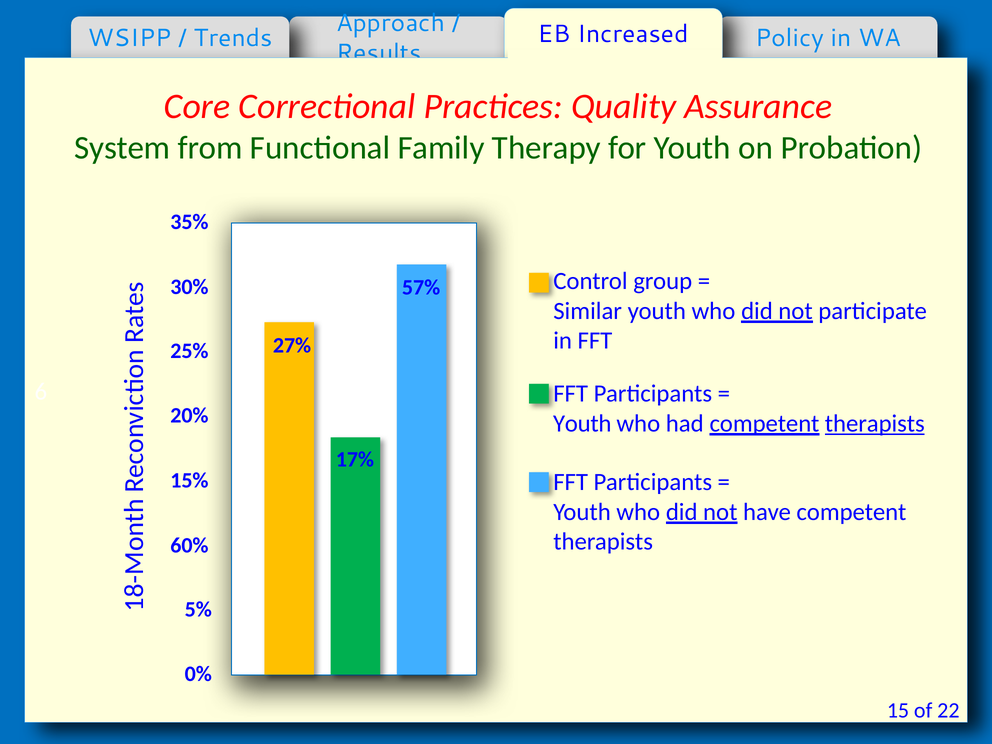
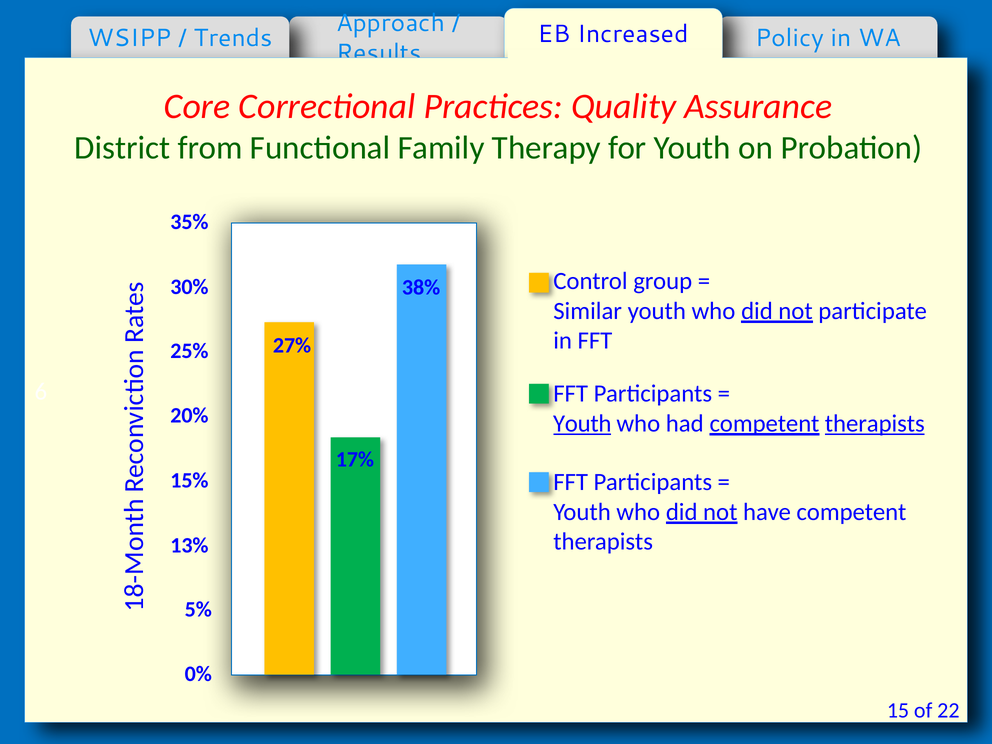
System: System -> District (122, 148)
57%: 57% -> 38% (421, 288)
Youth underline: none -> present (582, 424)
60%: 60% -> 13% (189, 545)
